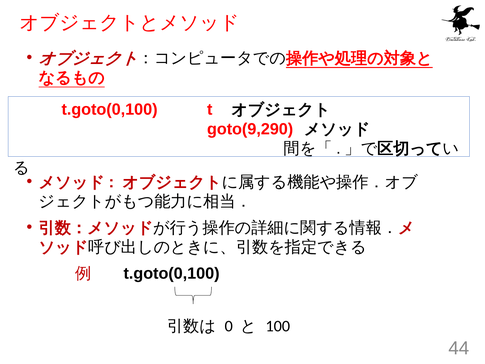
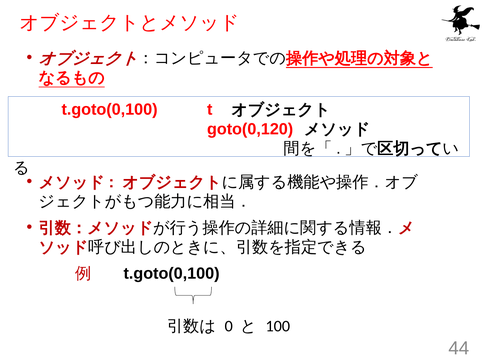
goto(9,290: goto(9,290 -> goto(0,120 (250, 129)
